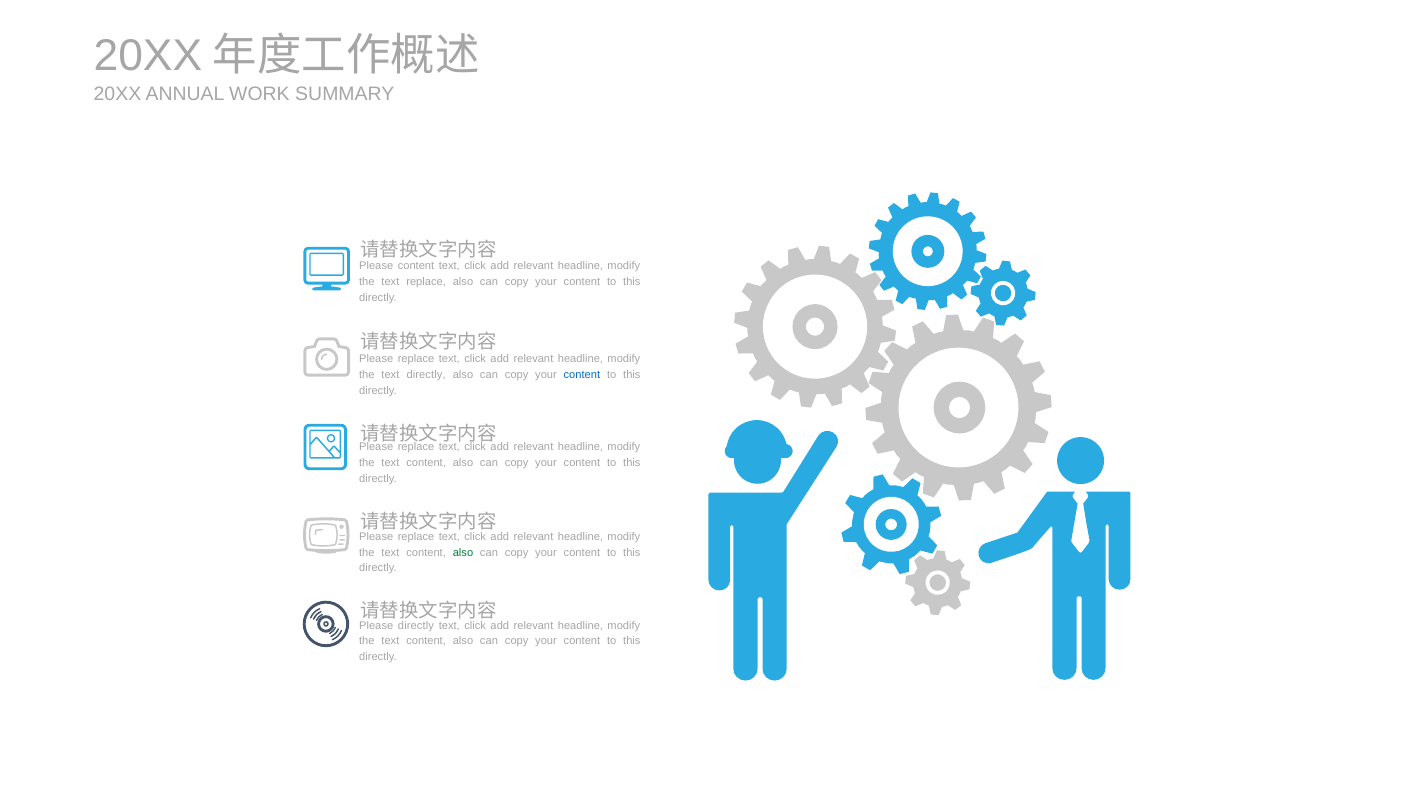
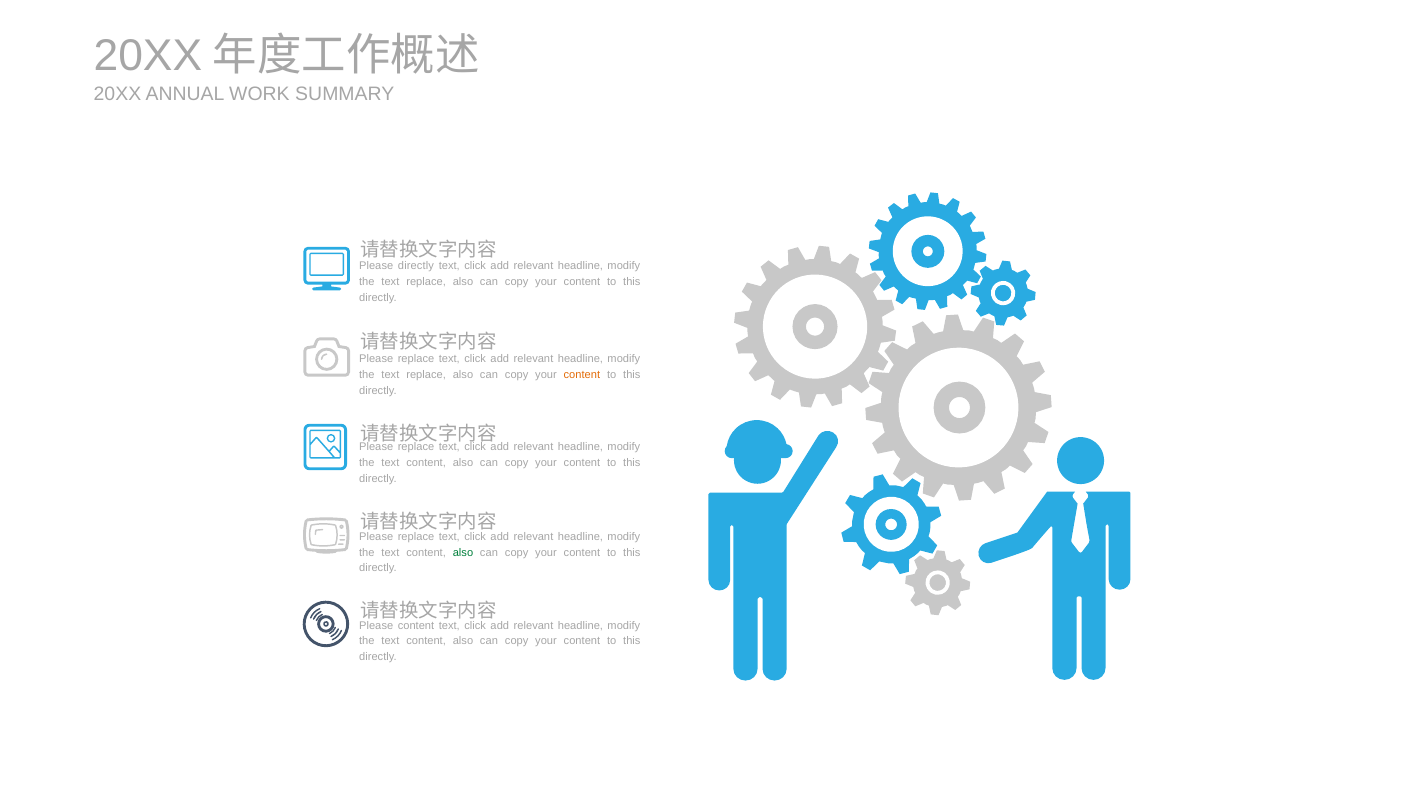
Please content: content -> directly (416, 266)
directly: directly -> replace (426, 375)
content colour: blue -> orange (582, 375)
Please directly: directly -> content (416, 626)
